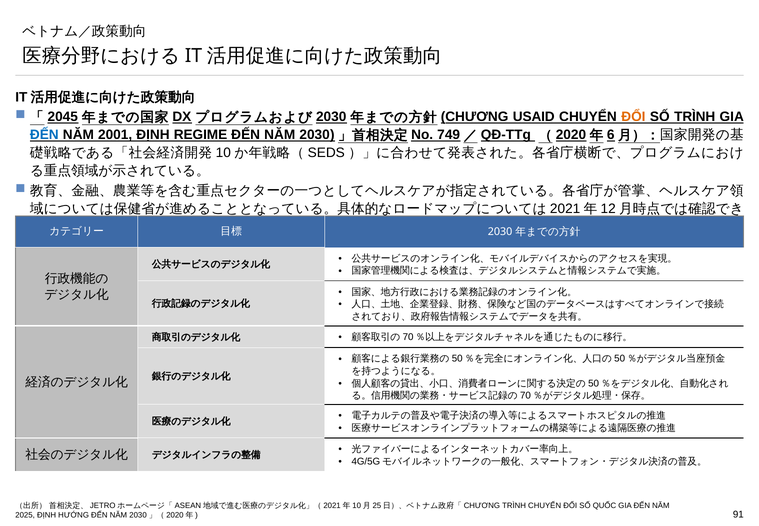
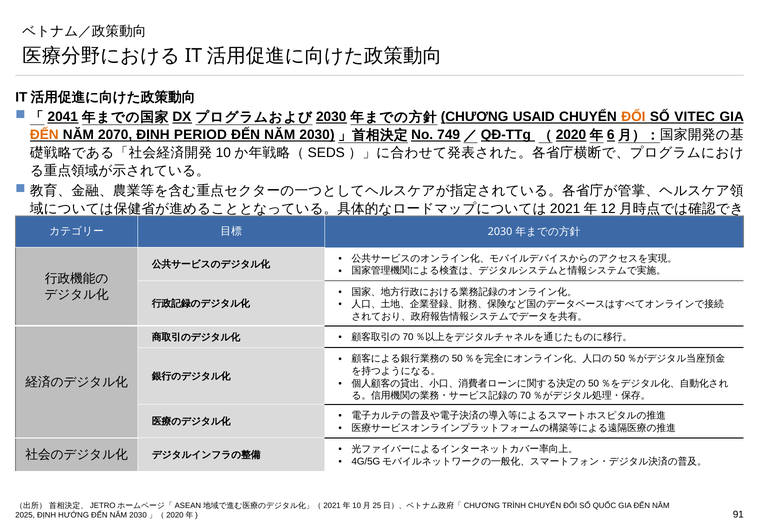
2045: 2045 -> 2041 (63, 117)
SỐ TRÌNH: TRÌNH -> VITEC (695, 117)
ĐẾN colour: blue -> orange (44, 135)
2001: 2001 -> 2070 (115, 135)
REGIME: REGIME -> PERIOD (200, 135)
